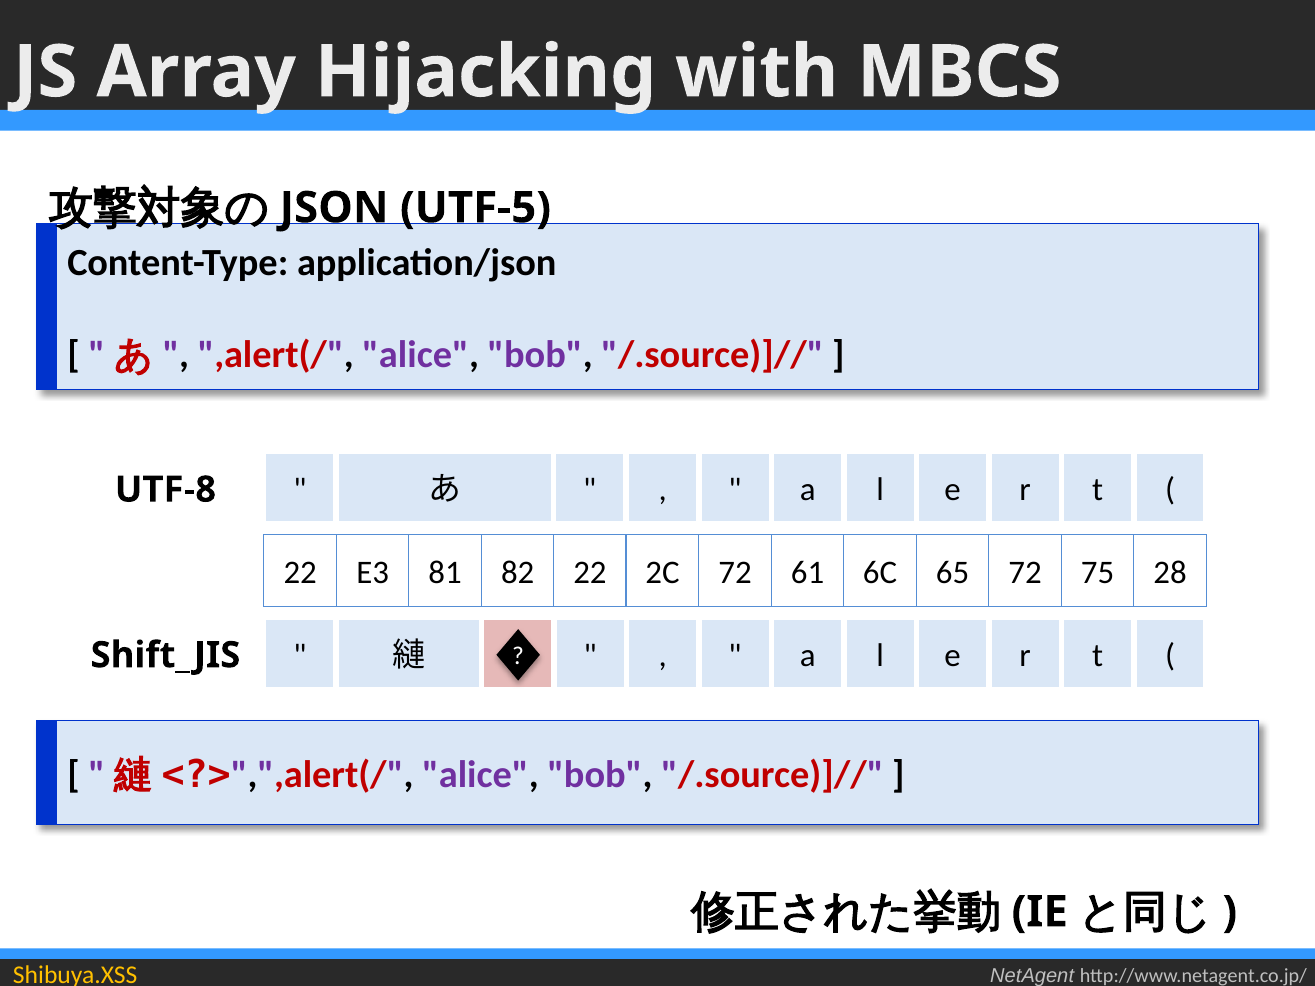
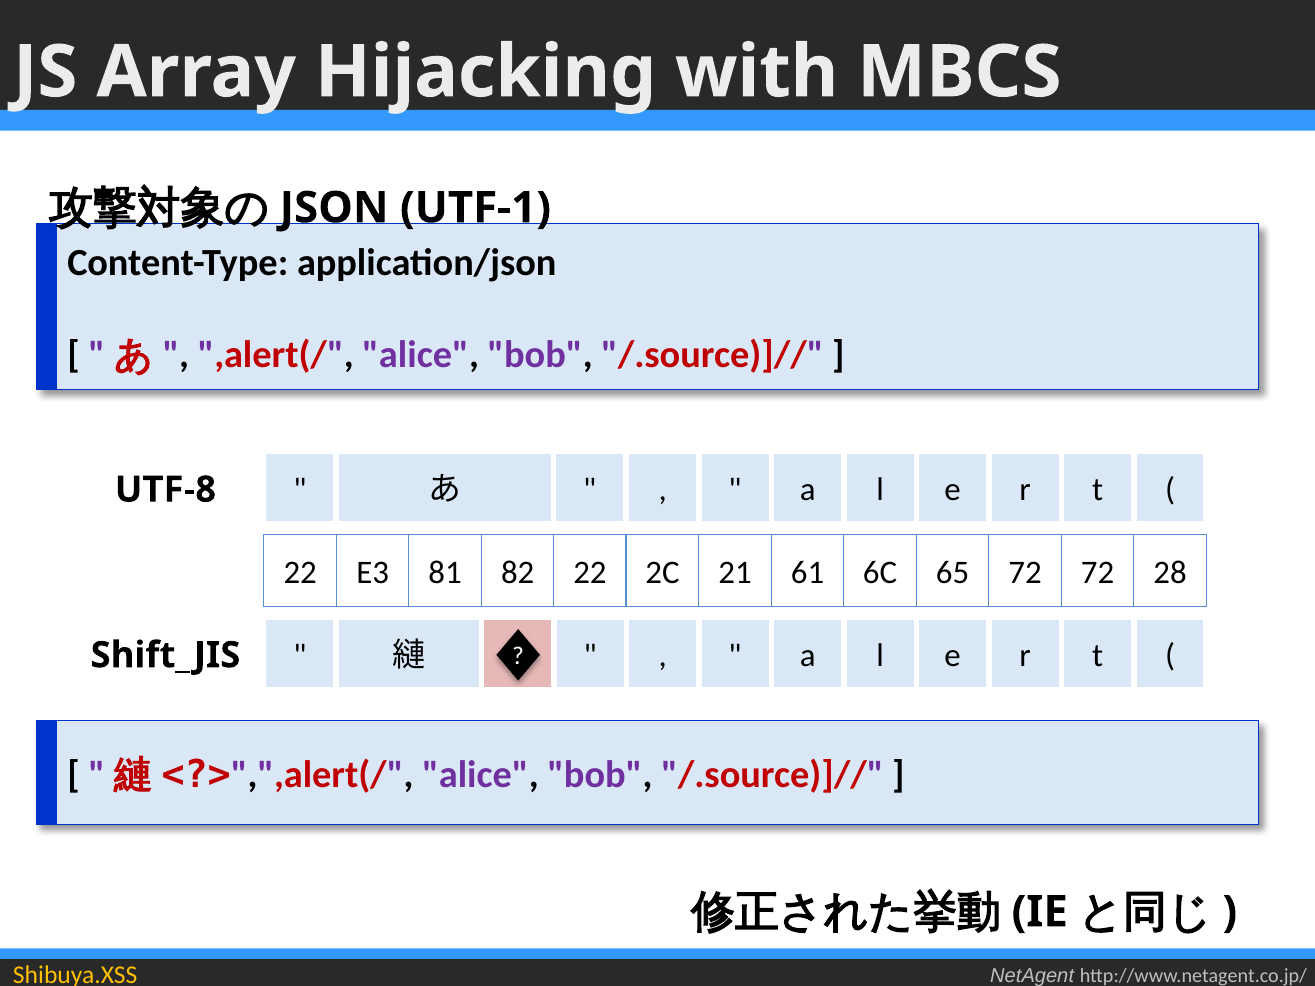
UTF-5: UTF-5 -> UTF-1 (476, 208)
2C 72: 72 -> 21 (735, 573)
72 75: 75 -> 72 (1098, 573)
